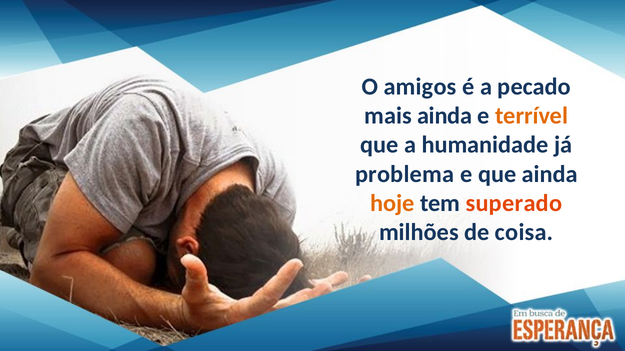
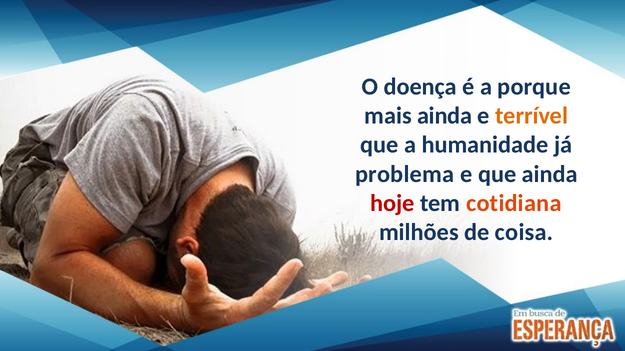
amigos: amigos -> doença (420, 87)
pecado: pecado -> porque (534, 87)
hoje colour: orange -> red (392, 204)
superado: superado -> cotidiana (514, 204)
